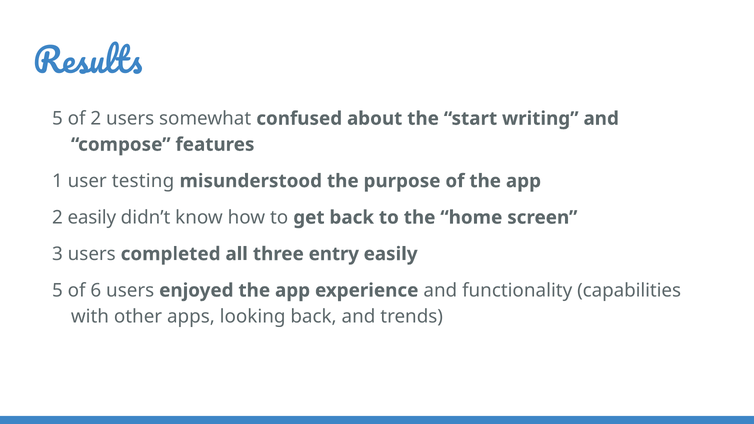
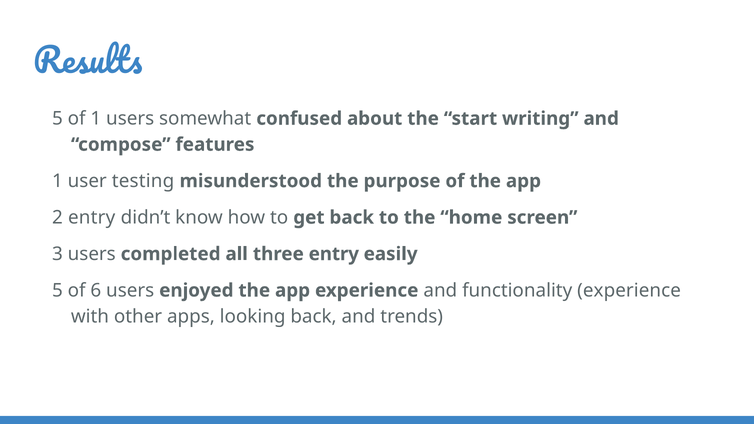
of 2: 2 -> 1 (96, 119)
2 easily: easily -> entry (92, 218)
functionality capabilities: capabilities -> experience (629, 291)
